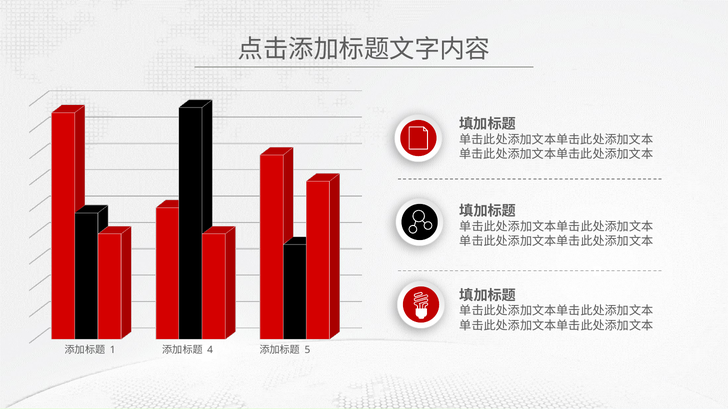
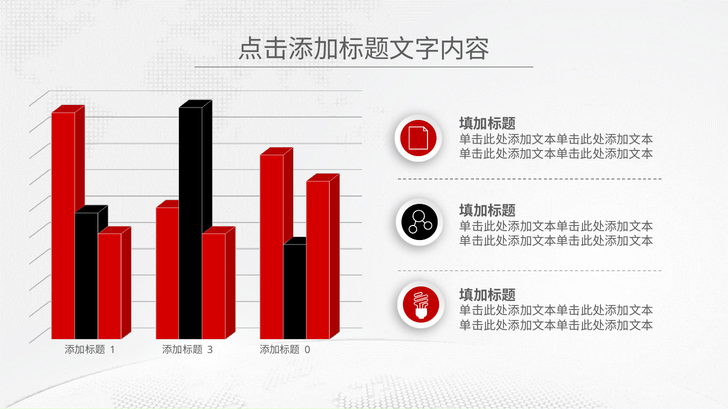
4: 4 -> 3 (210, 350)
5: 5 -> 0 (308, 350)
